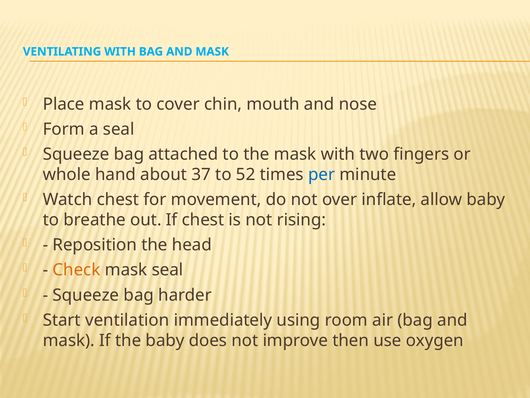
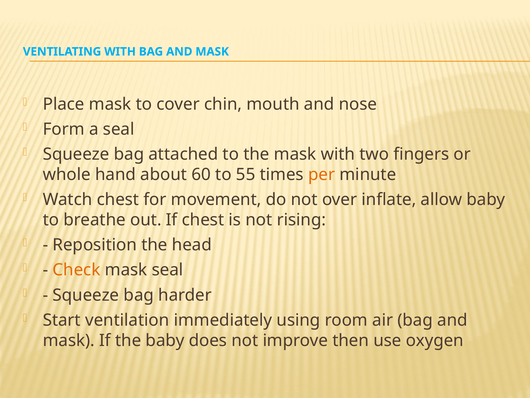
37: 37 -> 60 (201, 174)
52: 52 -> 55 (246, 174)
per colour: blue -> orange (322, 174)
